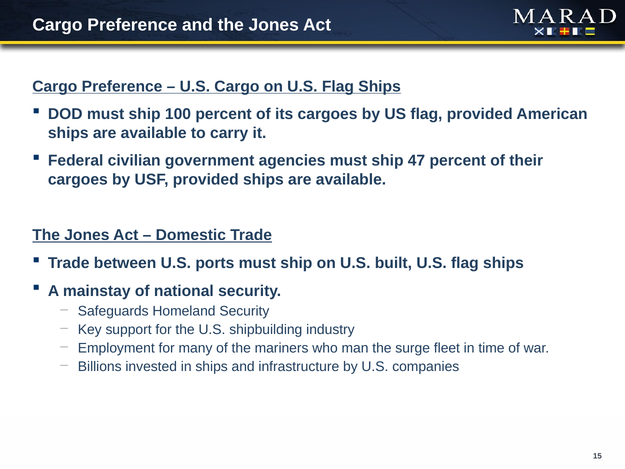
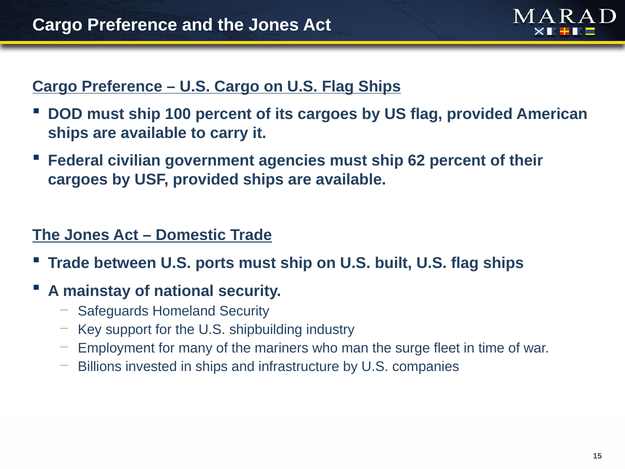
47: 47 -> 62 (417, 161)
